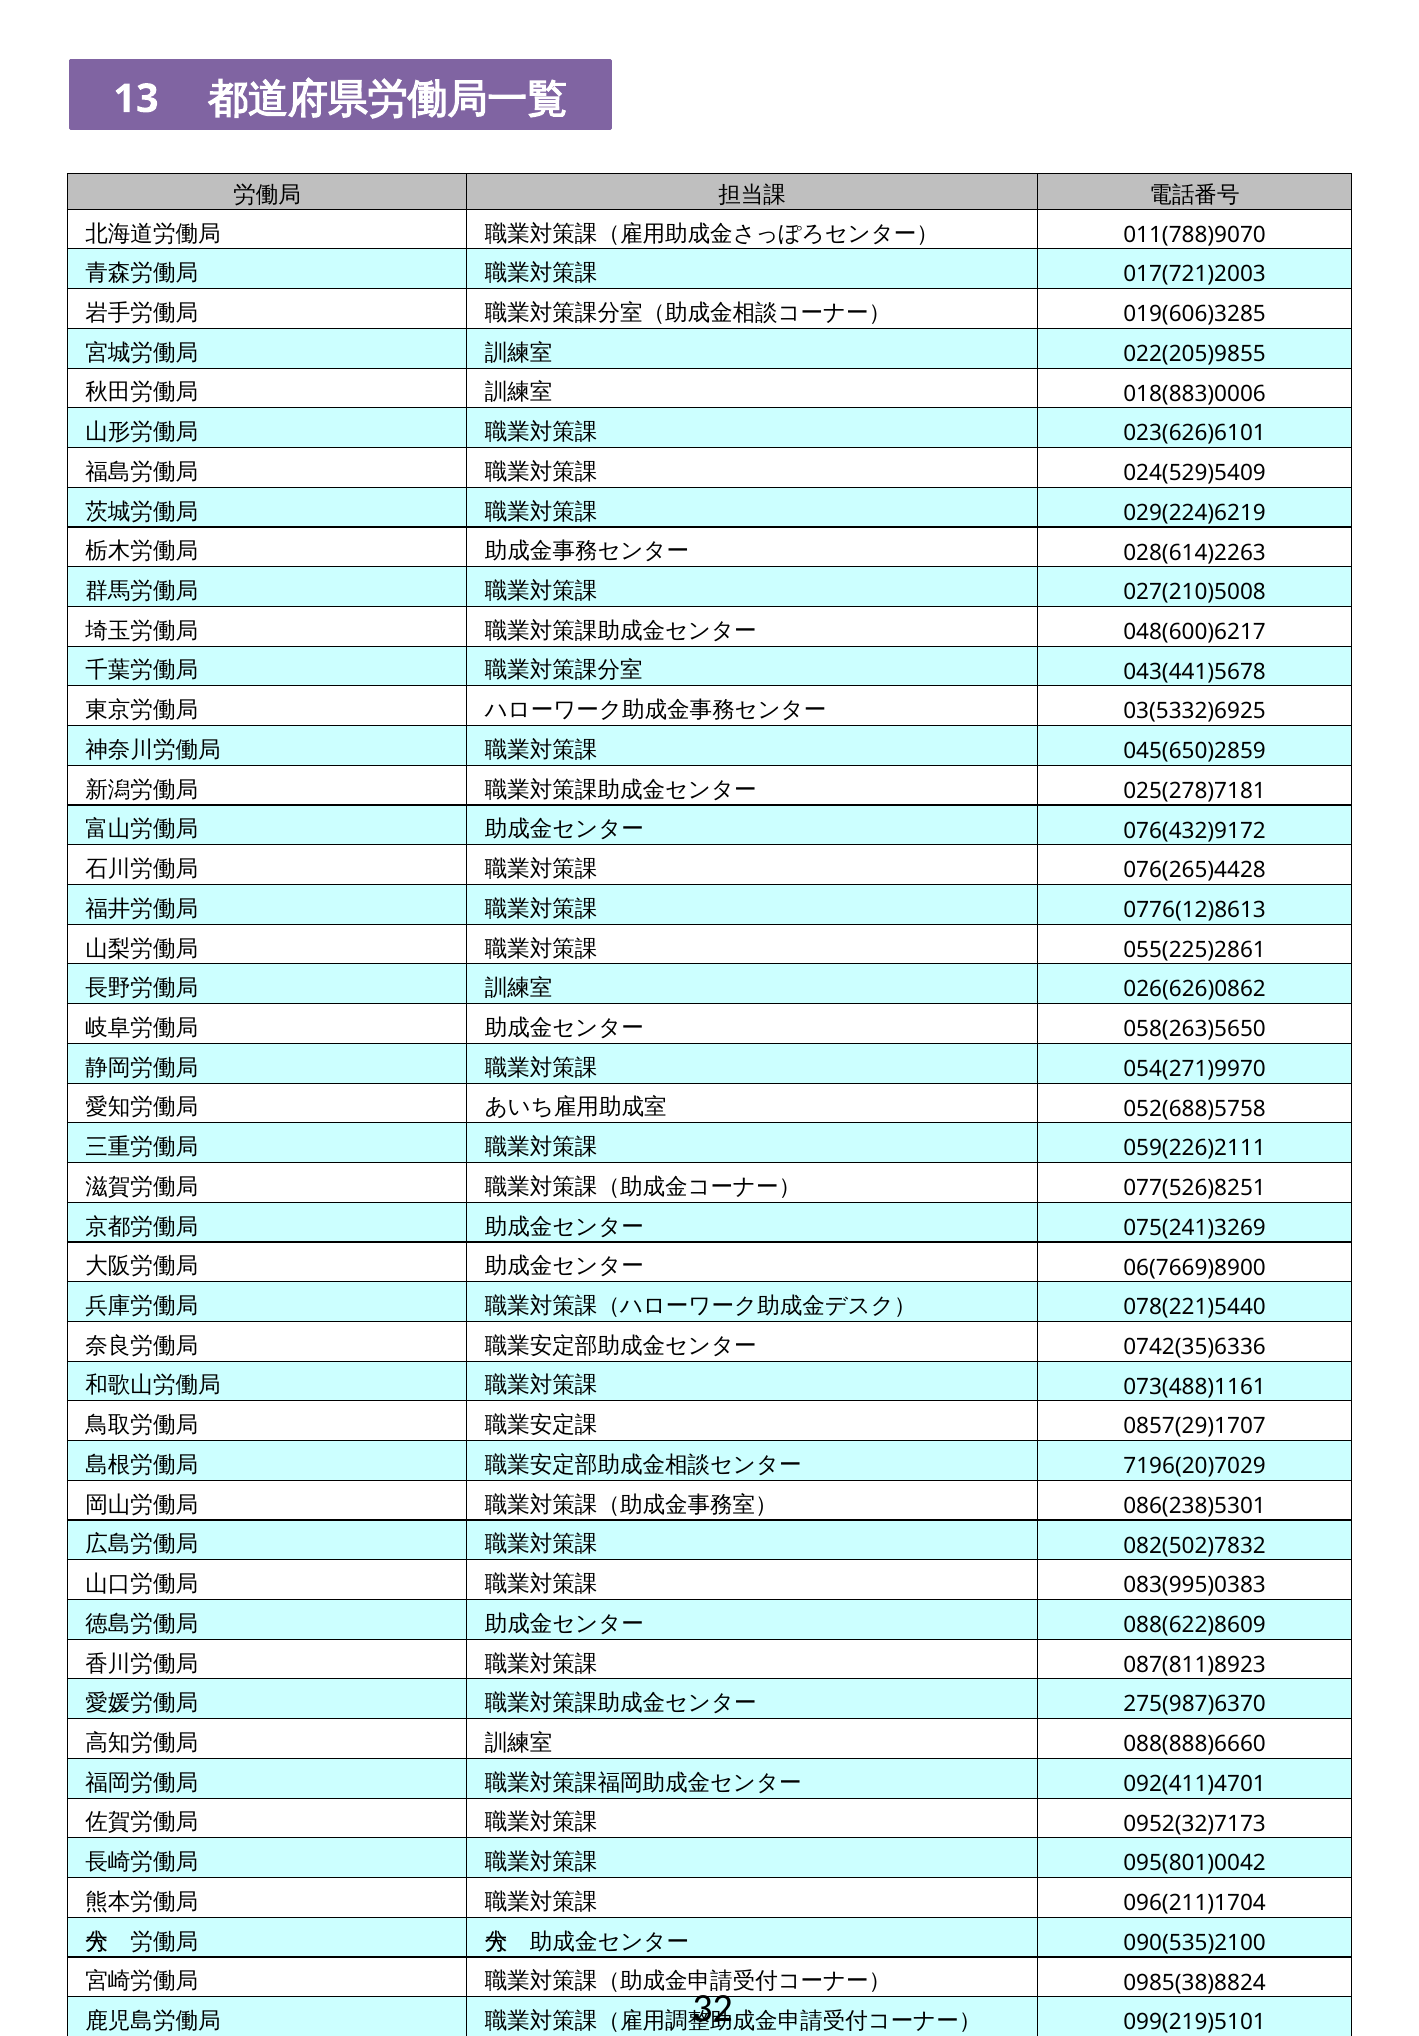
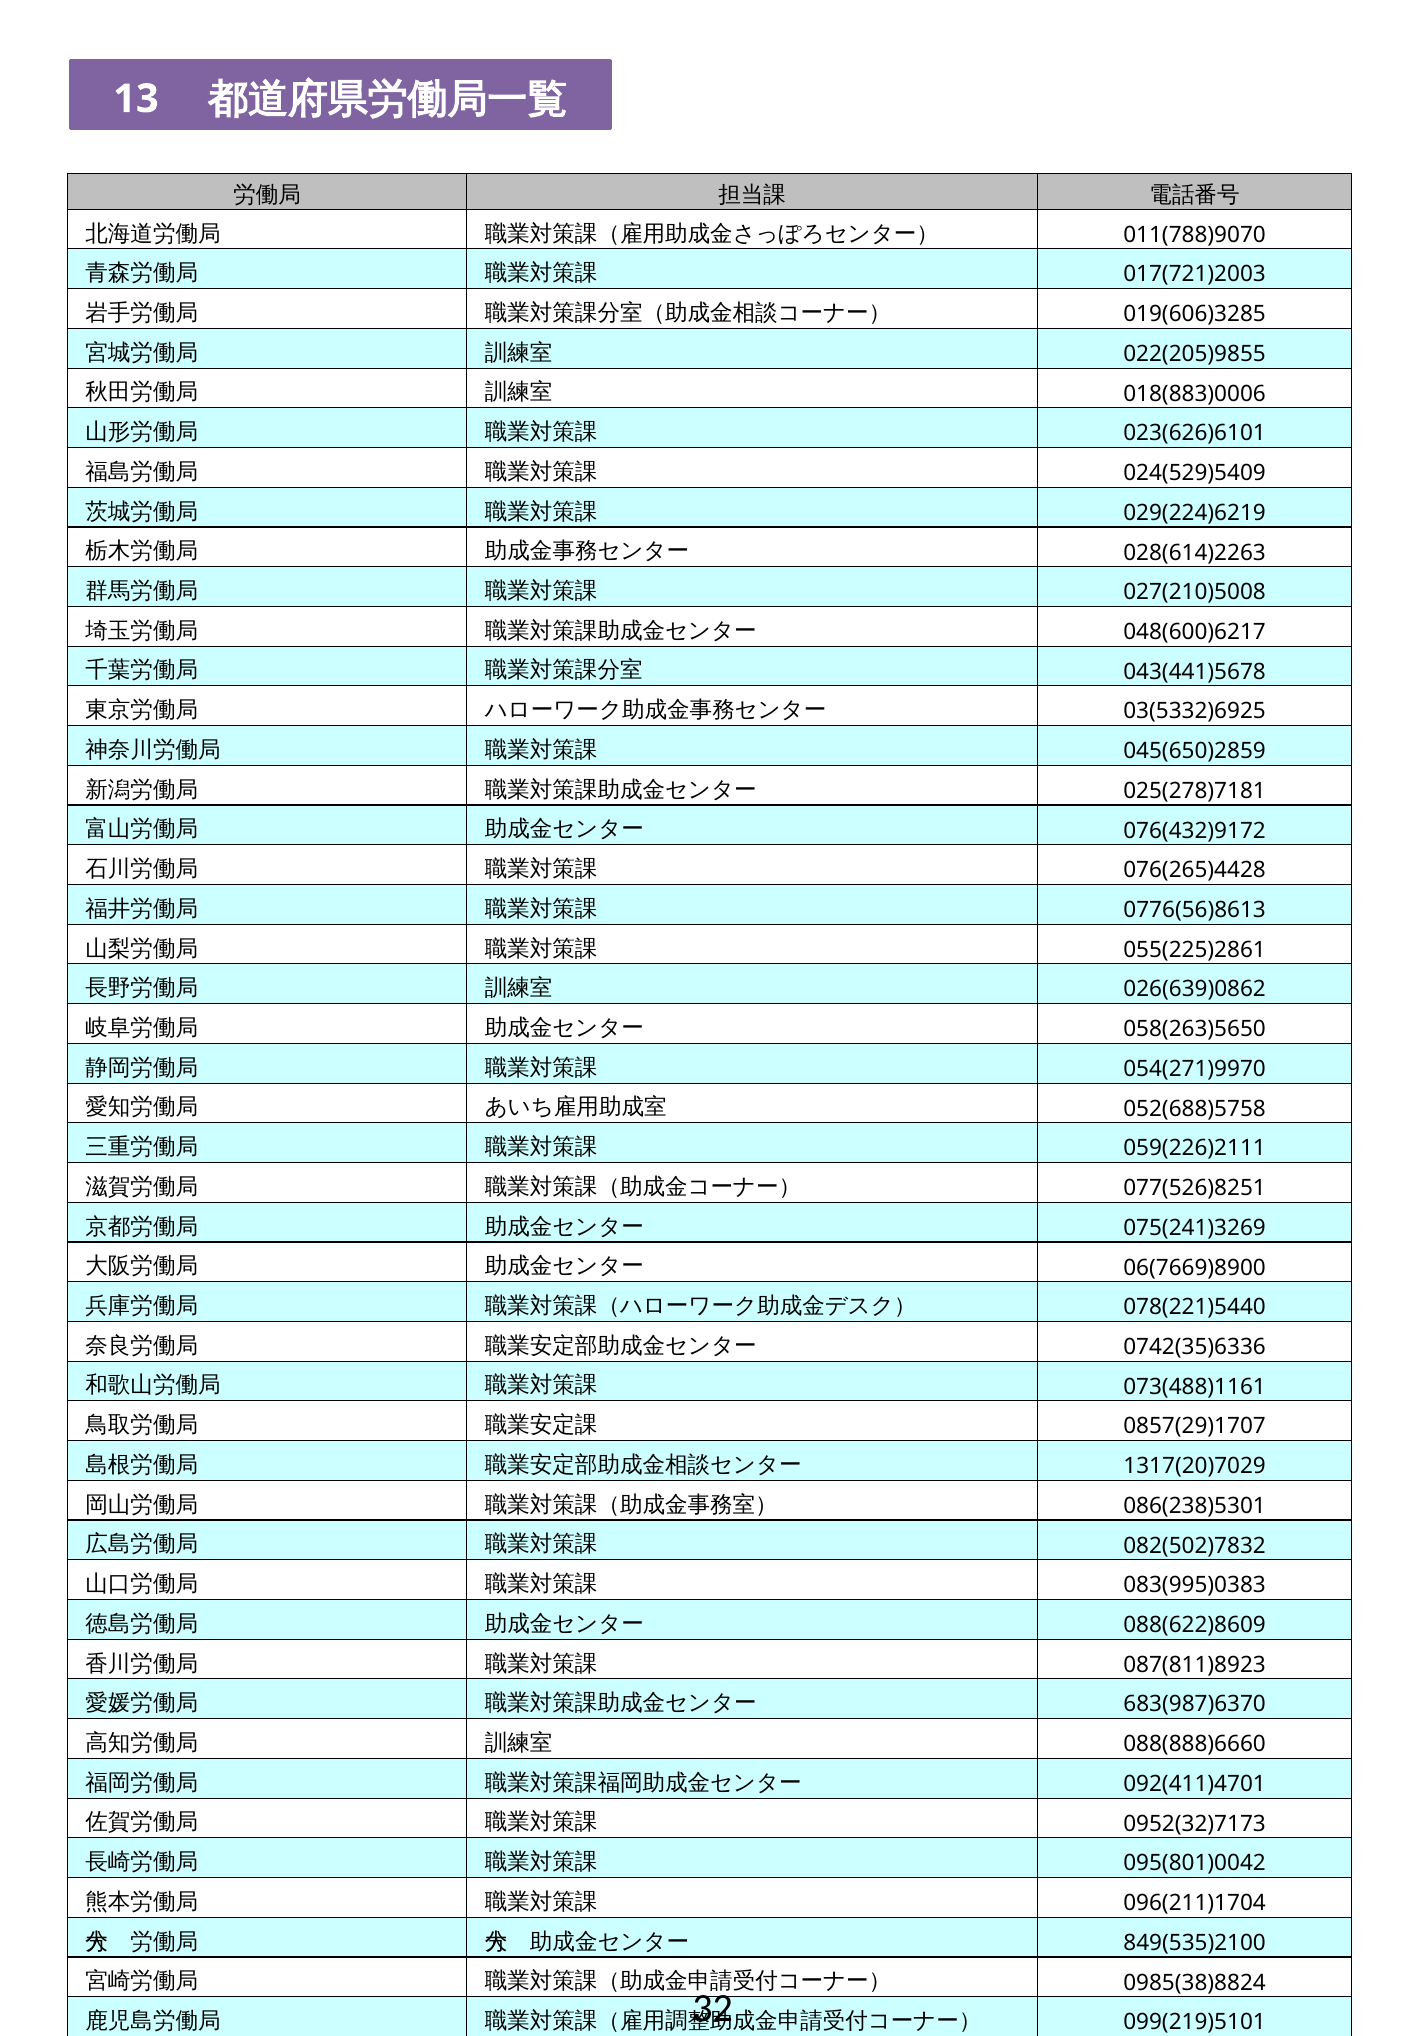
0776(12)8613: 0776(12)8613 -> 0776(56)8613 (1195, 910)
026(626)0862: 026(626)0862 -> 026(639)0862 (1195, 990)
7196(20)7029: 7196(20)7029 -> 1317(20)7029 (1195, 1466)
275(987)6370: 275(987)6370 -> 683(987)6370 (1195, 1705)
090(535)2100: 090(535)2100 -> 849(535)2100 (1195, 1943)
